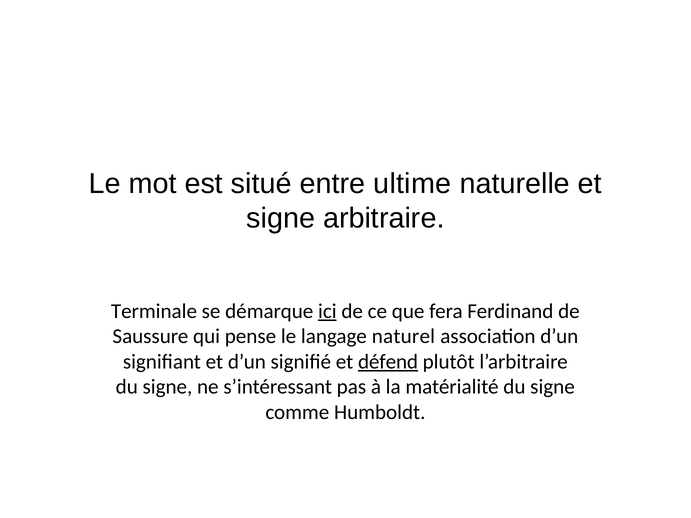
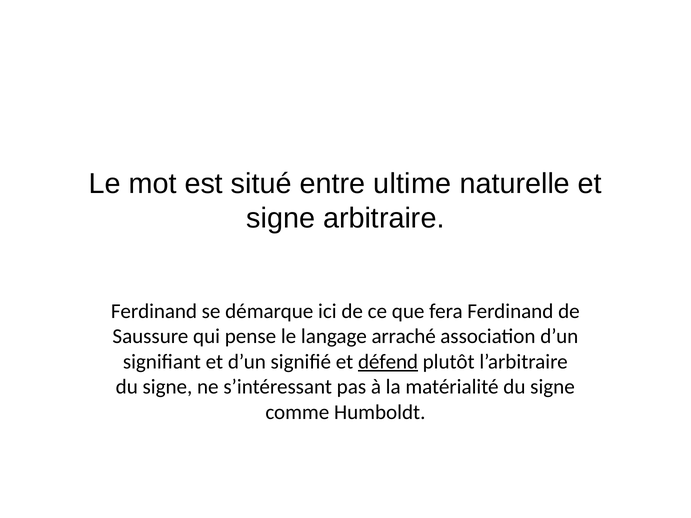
Terminale: Terminale -> Ferdinand (154, 311)
ici underline: present -> none (327, 311)
naturel: naturel -> arraché (404, 337)
